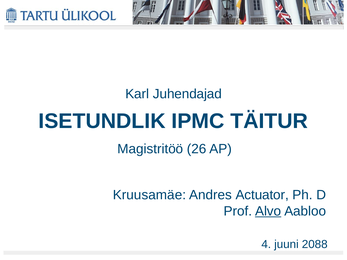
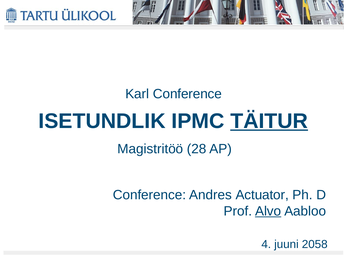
Karl Juhendajad: Juhendajad -> Conference (187, 94)
TÄITUR underline: none -> present (269, 121)
26: 26 -> 28 (197, 149)
Kruusamäe: Kruusamäe -> Conference (149, 195)
2088: 2088 -> 2058 (315, 244)
